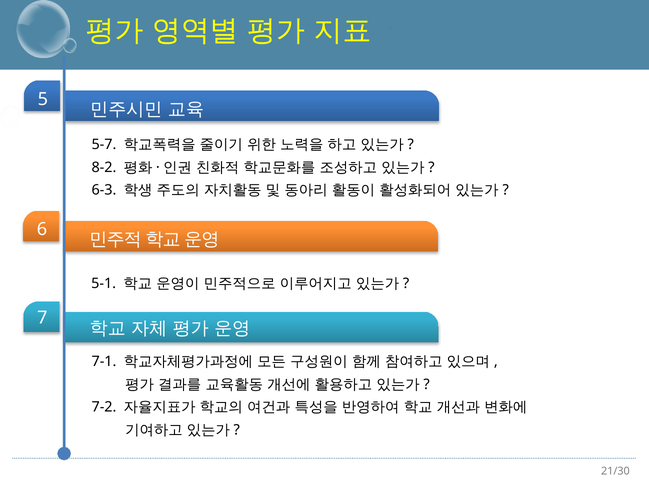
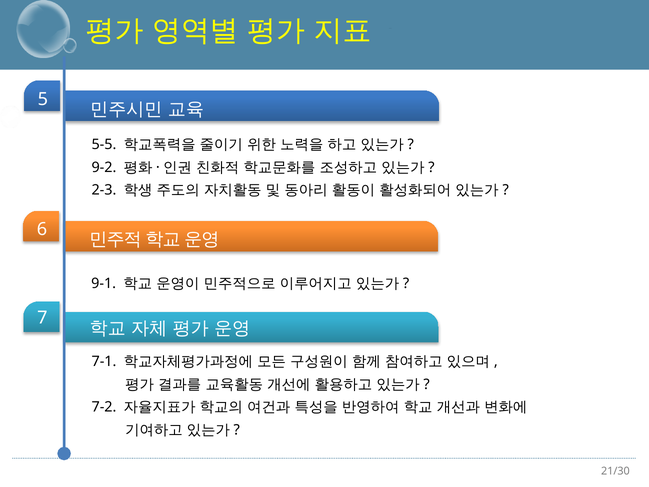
5-7: 5-7 -> 5-5 (104, 145)
8-2: 8-2 -> 9-2 (104, 167)
6-3: 6-3 -> 2-3 (104, 190)
5-1: 5-1 -> 9-1 (104, 283)
